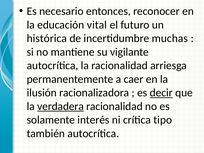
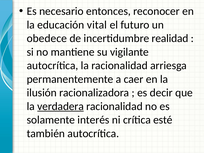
histórica: histórica -> obedece (47, 38)
muchas: muchas -> realidad (170, 38)
decir underline: present -> none (161, 93)
tipo: tipo -> esté (163, 120)
